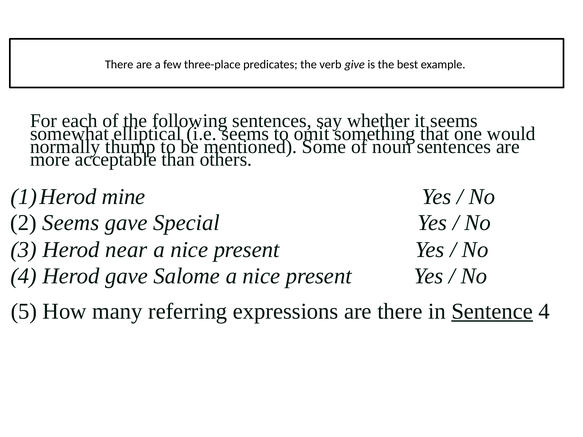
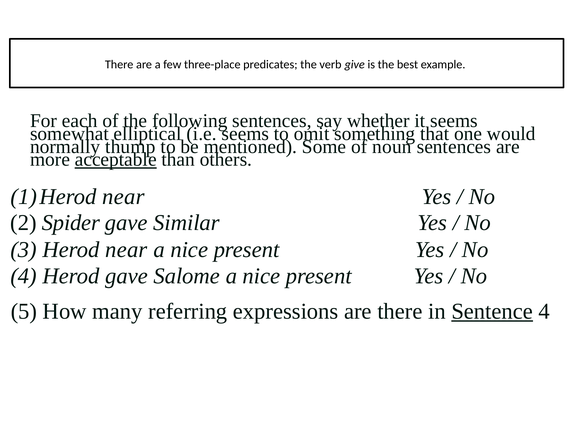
acceptable underline: none -> present (116, 160)
mine: mine -> near (123, 197)
2 Seems: Seems -> Spider (71, 223)
Special: Special -> Similar (187, 223)
